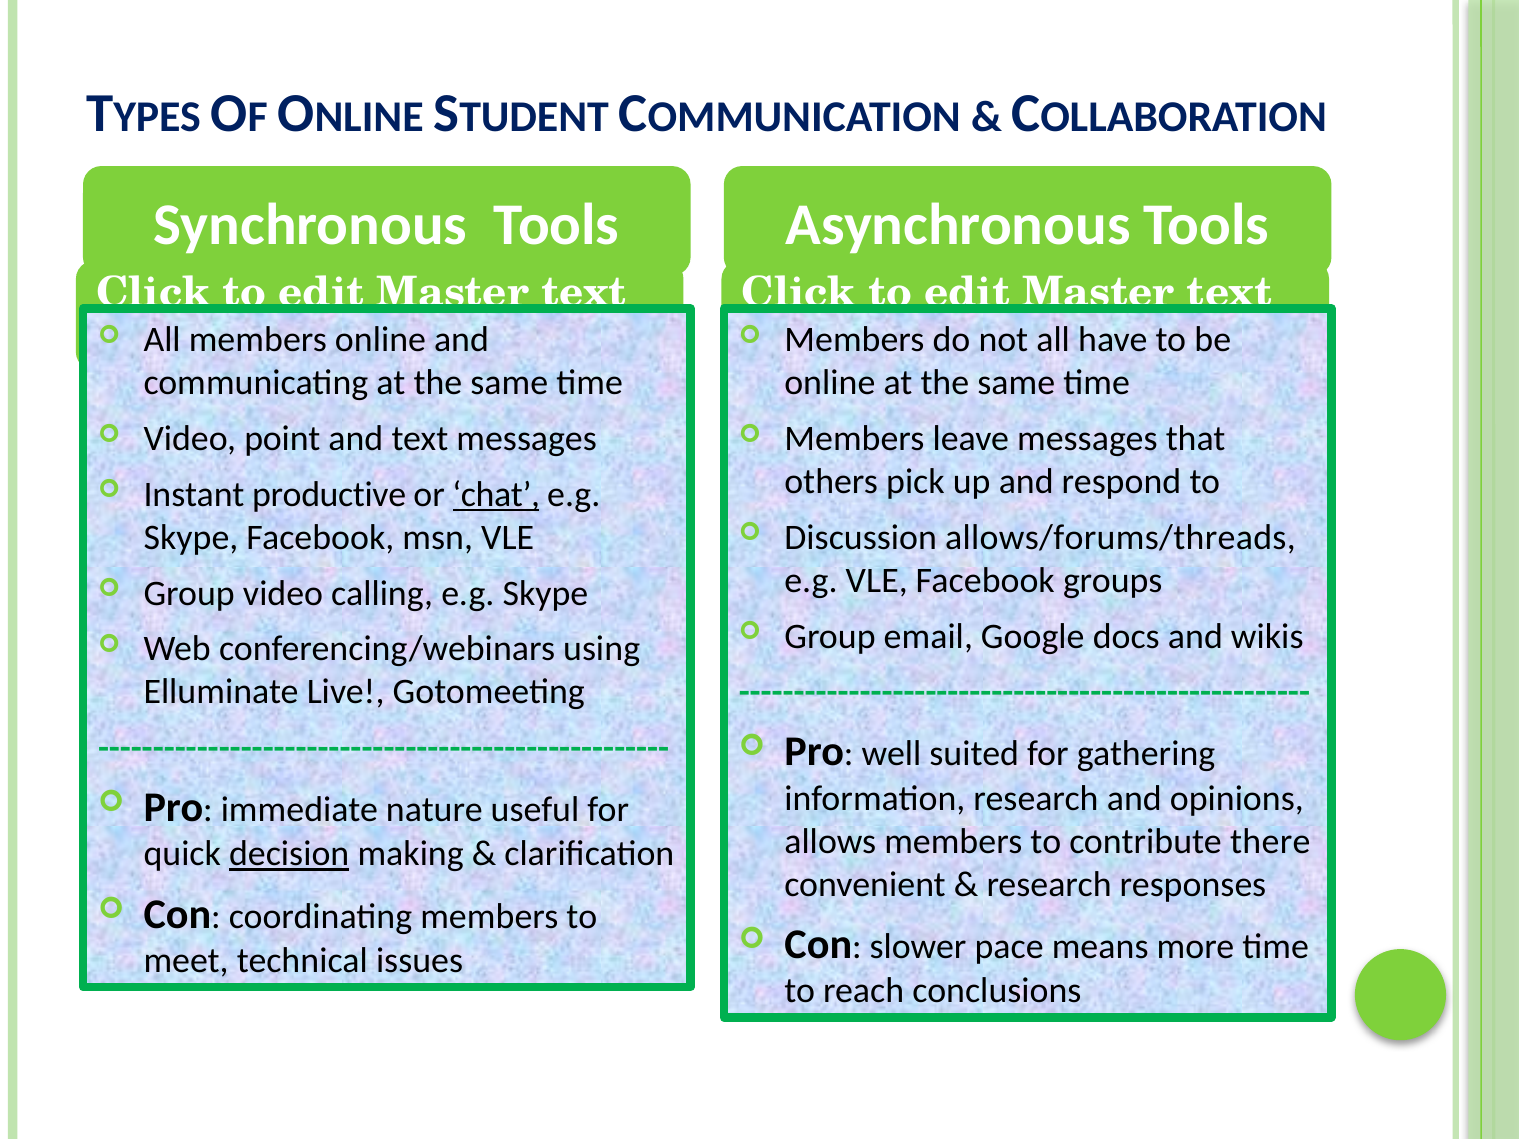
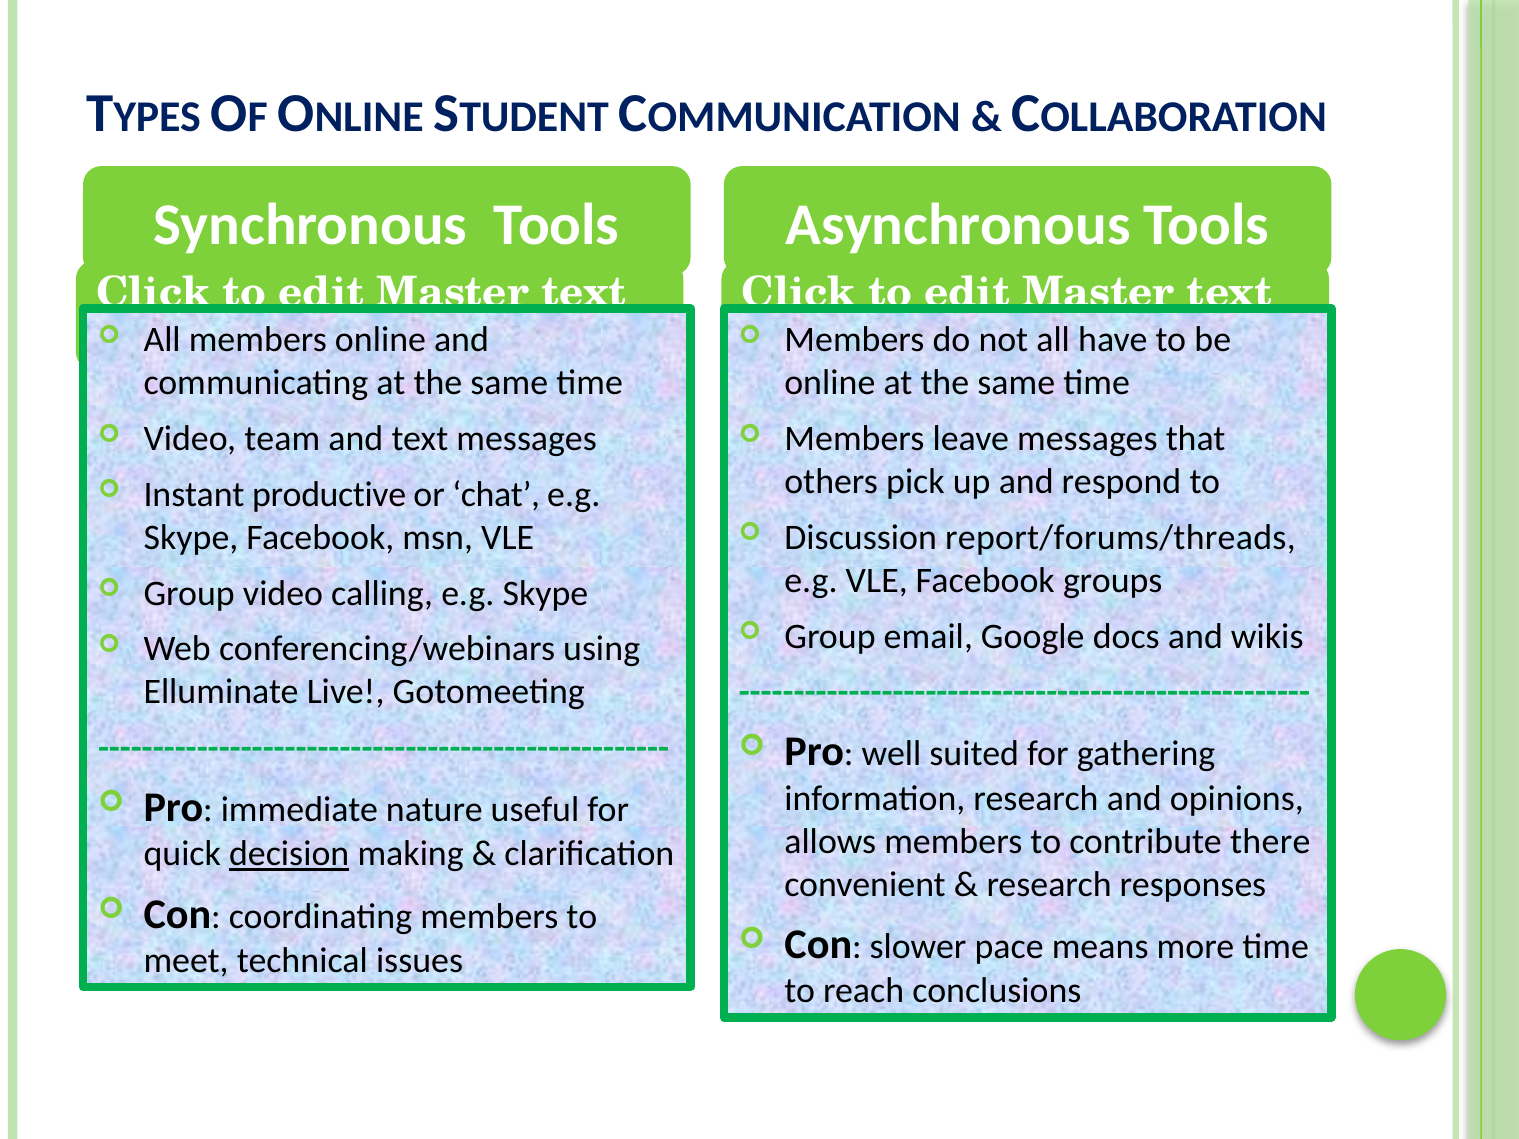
point: point -> team (282, 439)
chat underline: present -> none (496, 495)
allows/forums/threads: allows/forums/threads -> report/forums/threads (1120, 538)
